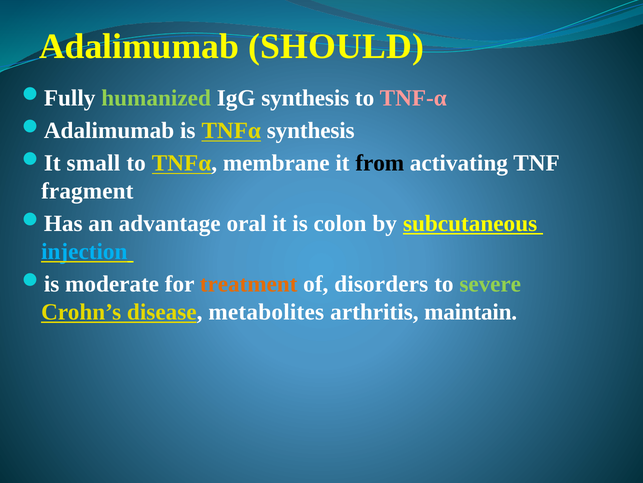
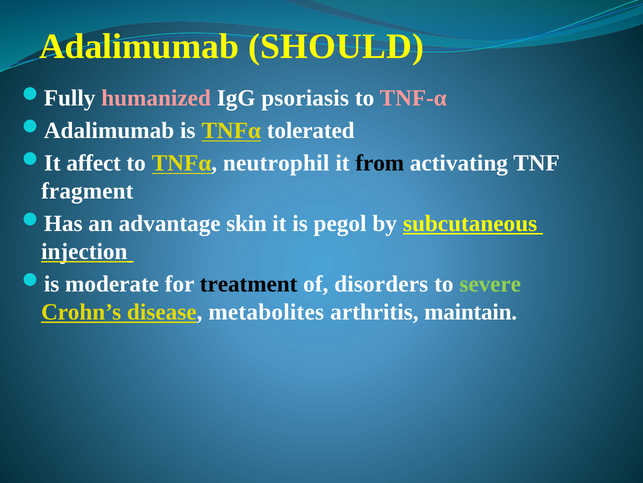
humanized colour: light green -> pink (156, 98)
IgG synthesis: synthesis -> psoriasis (305, 98)
TNFα synthesis: synthesis -> tolerated (311, 130)
small: small -> affect (94, 163)
membrane: membrane -> neutrophil (276, 163)
oral: oral -> skin (247, 223)
colon: colon -> pegol (340, 223)
injection colour: light blue -> white (84, 251)
treatment colour: orange -> black (249, 284)
